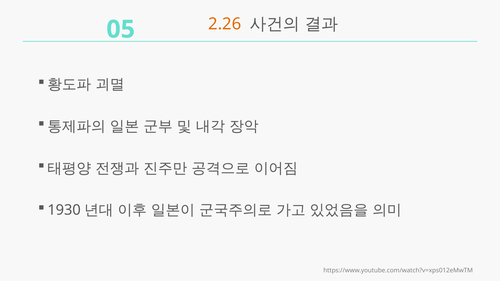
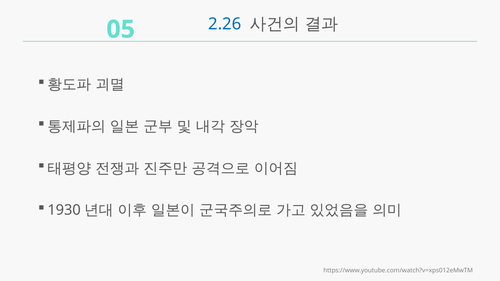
2.26 colour: orange -> blue (225, 24)
